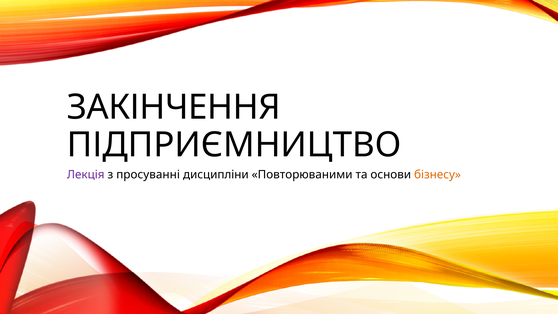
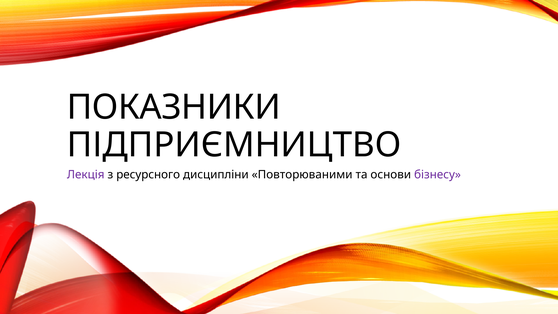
ЗАКІНЧЕННЯ: ЗАКІНЧЕННЯ -> ПОКАЗНИКИ (174, 107)
просуванні: просуванні -> ресурсного (148, 175)
бізнесу colour: orange -> purple (437, 175)
